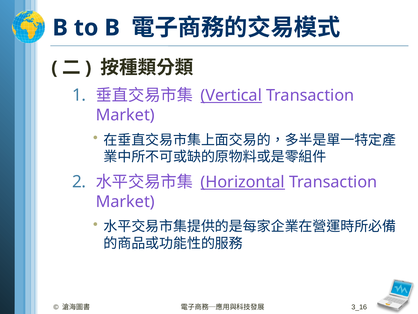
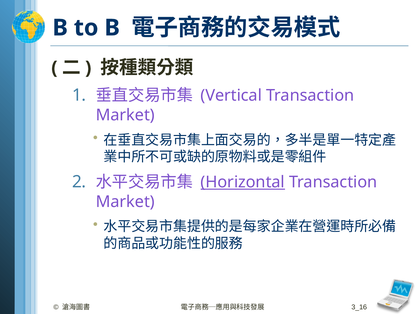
Vertical underline: present -> none (231, 95)
